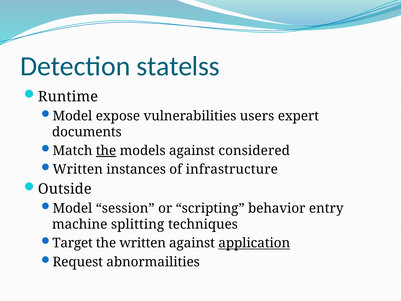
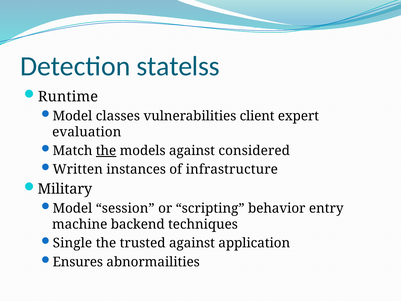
expose: expose -> classes (118, 116)
users: users -> client (257, 116)
documents: documents -> evaluation (87, 132)
Outside: Outside -> Military (65, 189)
splitting: splitting -> backend (138, 224)
Target: Target -> Single (72, 243)
the written: written -> trusted (143, 243)
application underline: present -> none (254, 243)
Request: Request -> Ensures (78, 262)
